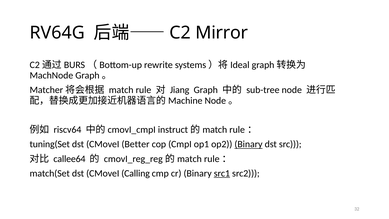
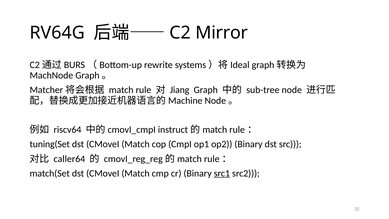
Better: Better -> Match (136, 144)
Binary underline: present -> none (249, 144)
callee64: callee64 -> caller64 (69, 159)
match(Set dst CMoveI Calling: Calling -> Match (136, 173)
